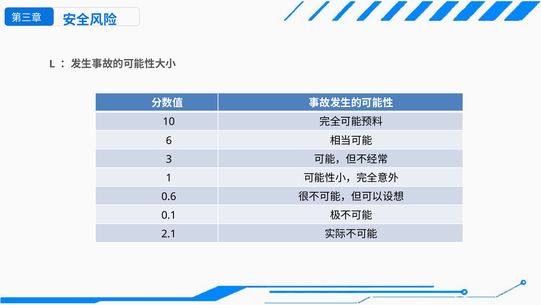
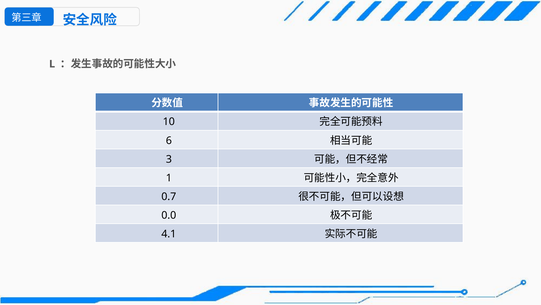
0.6: 0.6 -> 0.7 (169, 196)
0.1: 0.1 -> 0.0 (169, 215)
2.1: 2.1 -> 4.1 (169, 234)
